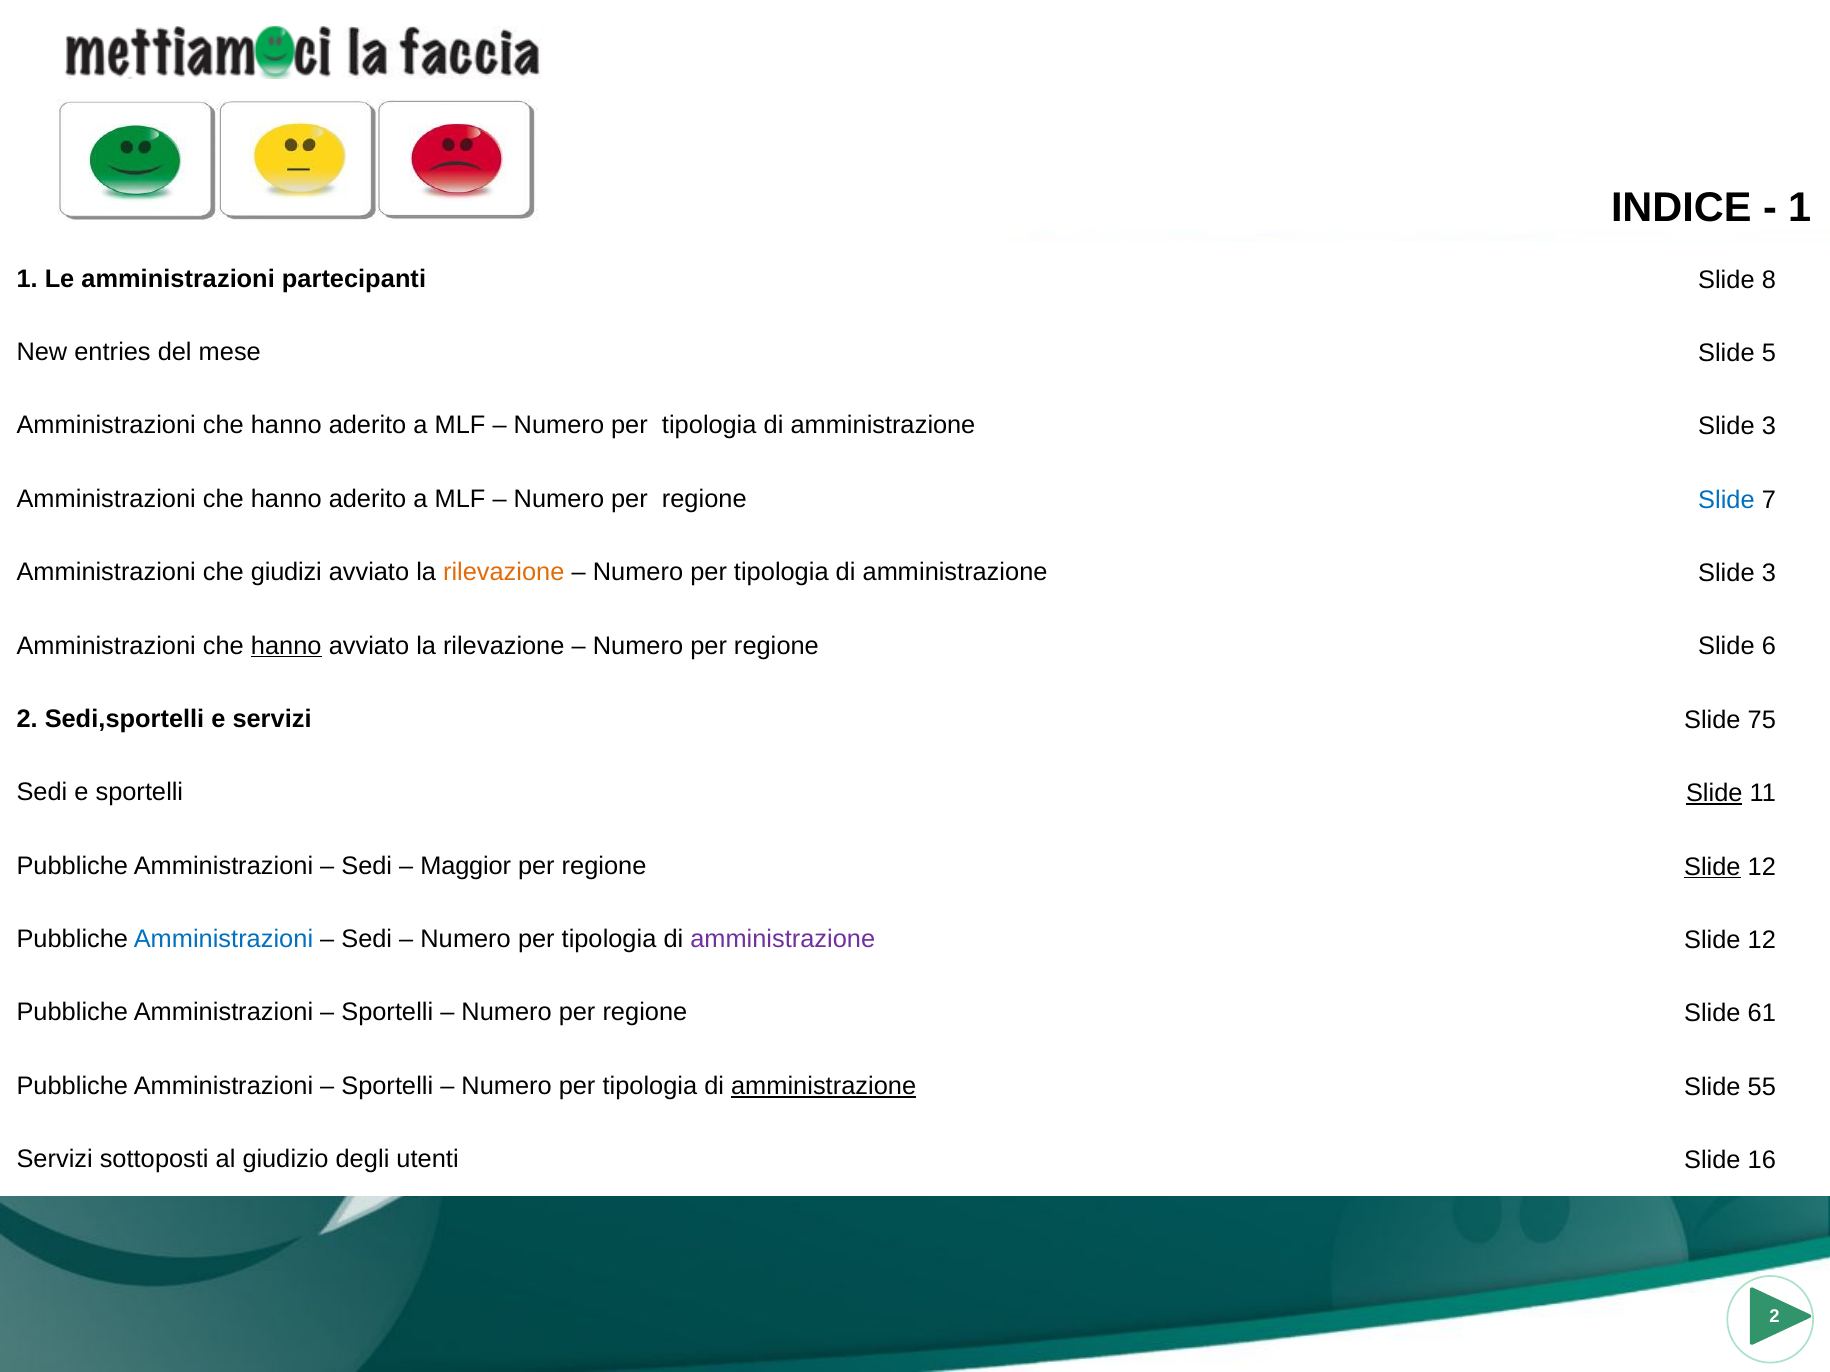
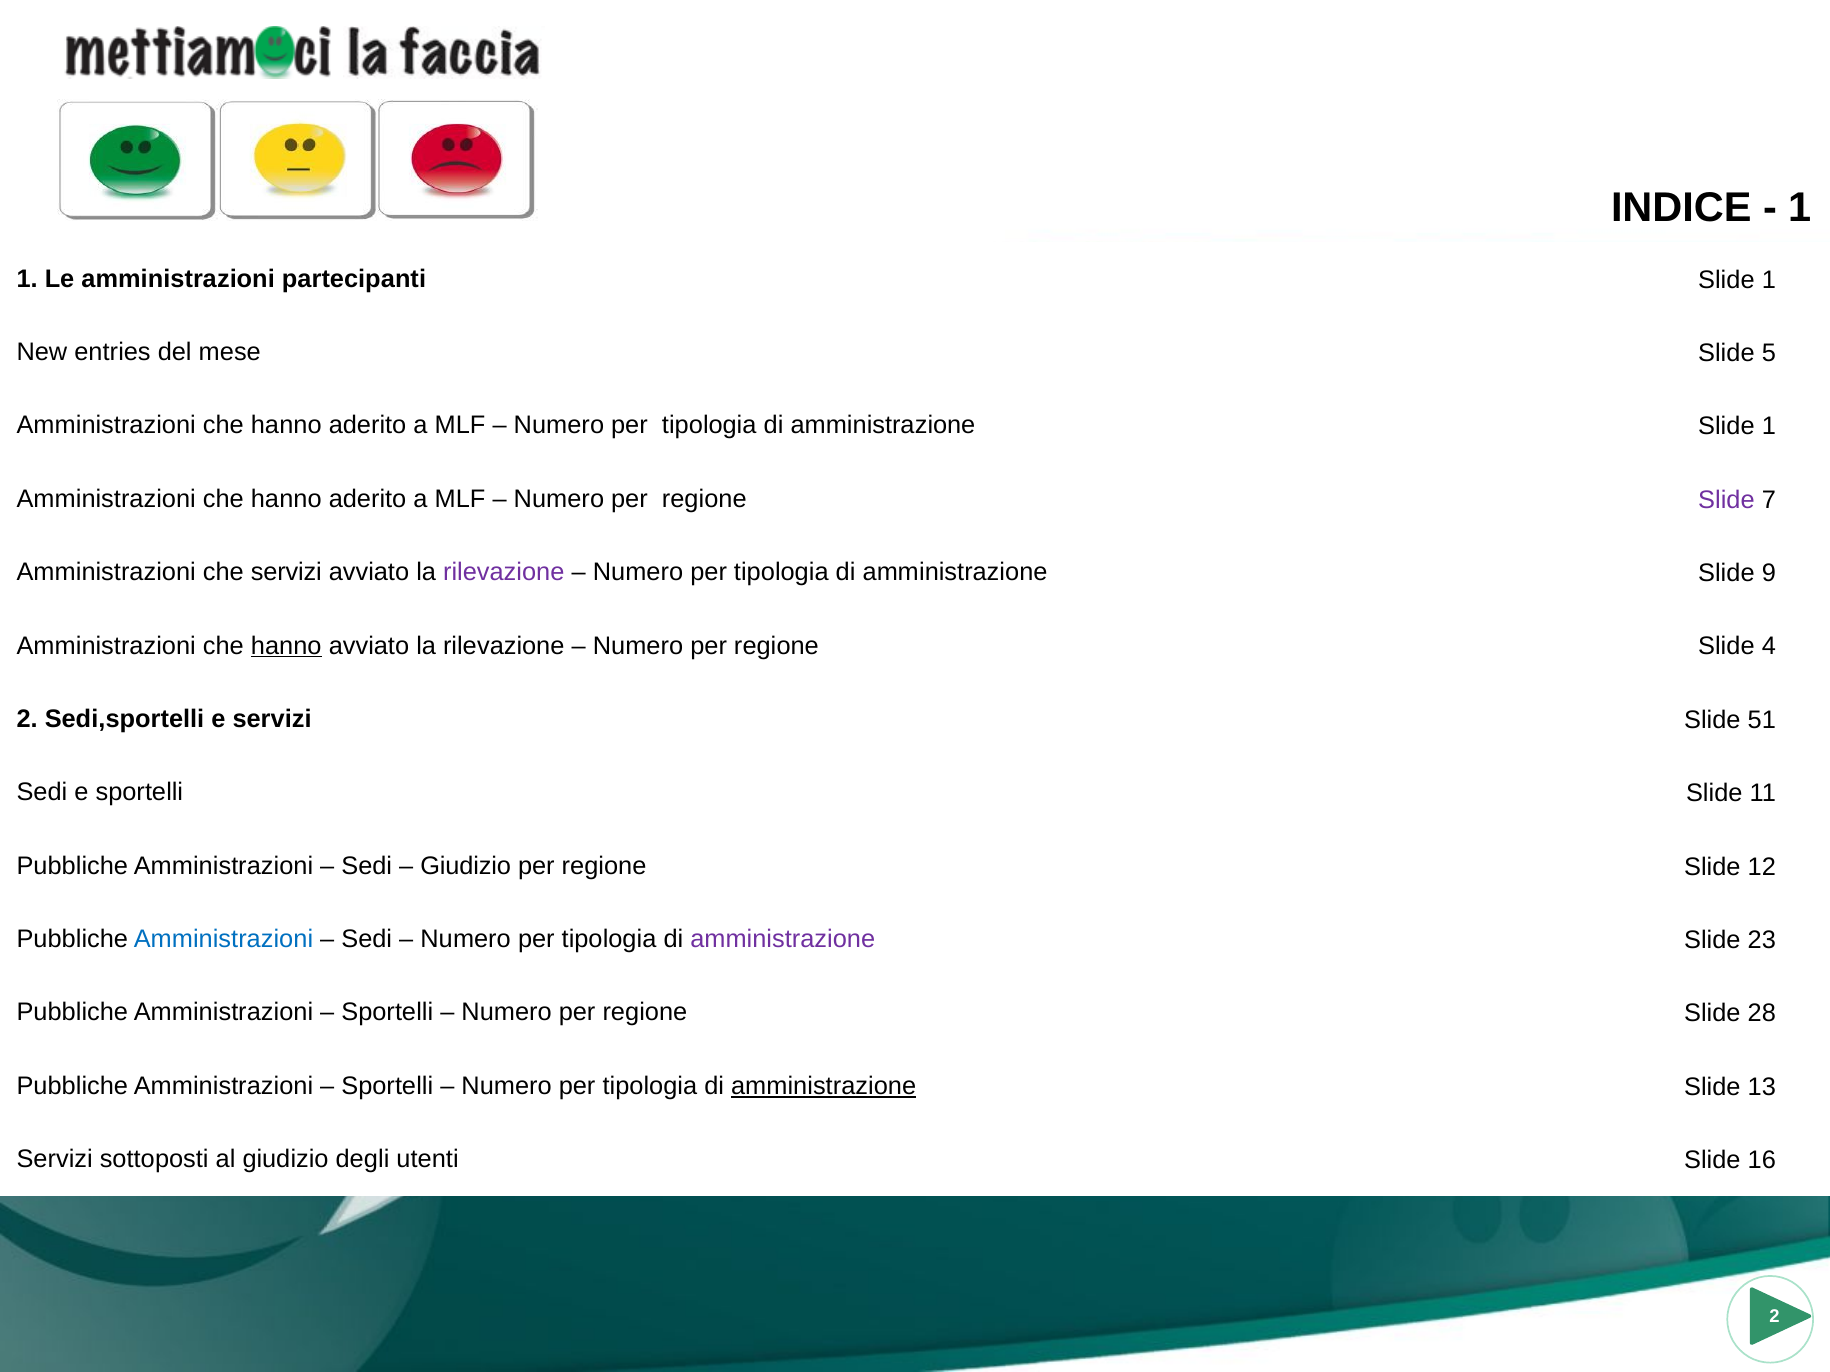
partecipanti Slide 8: 8 -> 1 (1769, 280)
3: 3 -> 1 (1769, 427)
Slide colour: blue -> purple (1726, 500)
che giudizi: giudizi -> servizi (286, 572)
rilevazione colour: orange -> purple (504, 572)
3: 3 -> 9 (1769, 573)
6: 6 -> 4 (1769, 647)
75: 75 -> 51 (1762, 720)
Slide underline: present -> none (1714, 794)
Maggior: Maggior -> Giudizio (466, 866)
Slide underline: present -> none (1712, 867)
12: 12 -> 23 (1762, 940)
61: 61 -> 28 (1762, 1014)
55: 55 -> 13 (1762, 1087)
